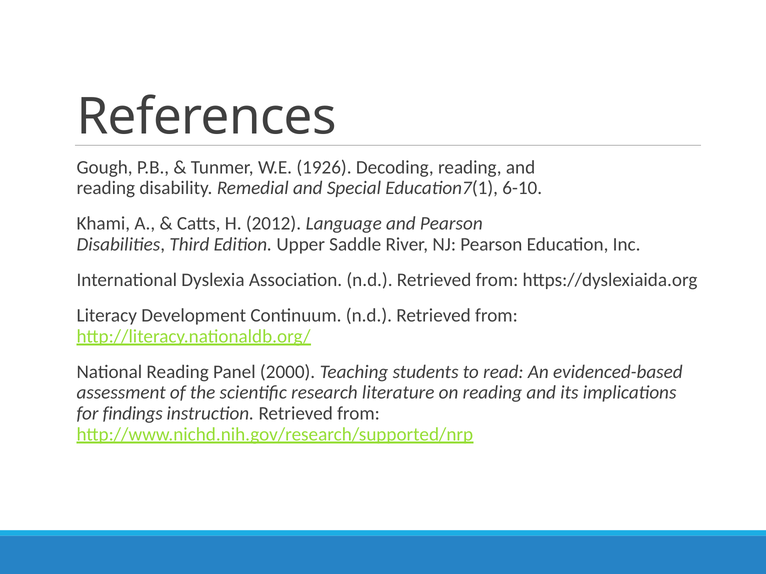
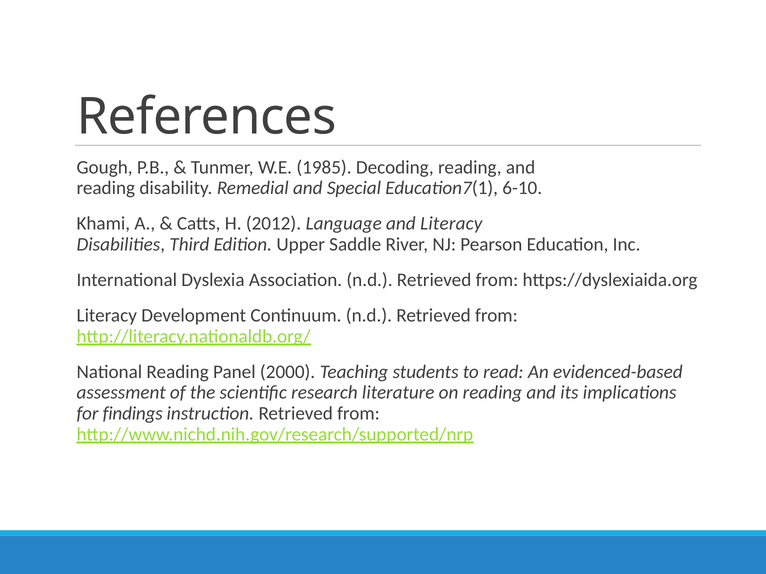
1926: 1926 -> 1985 (324, 168)
and Pearson: Pearson -> Literacy (451, 224)
